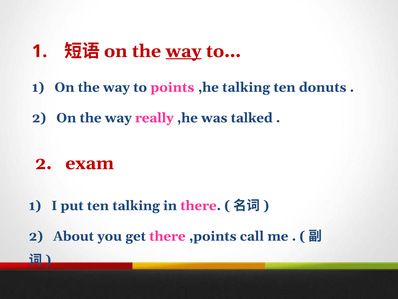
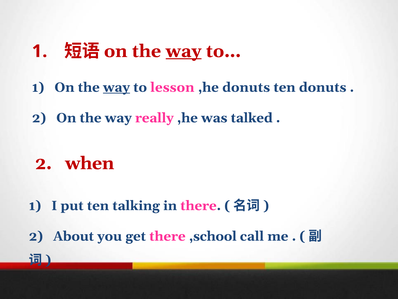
way underline: none -> present (116, 87)
points: points -> lesson (172, 87)
,he talking: talking -> donuts (246, 87)
exam: exam -> when (90, 163)
,points: ,points -> ,school (213, 236)
